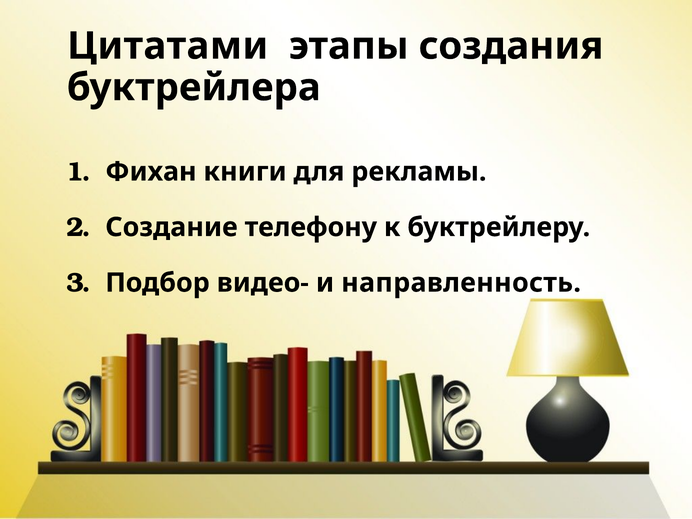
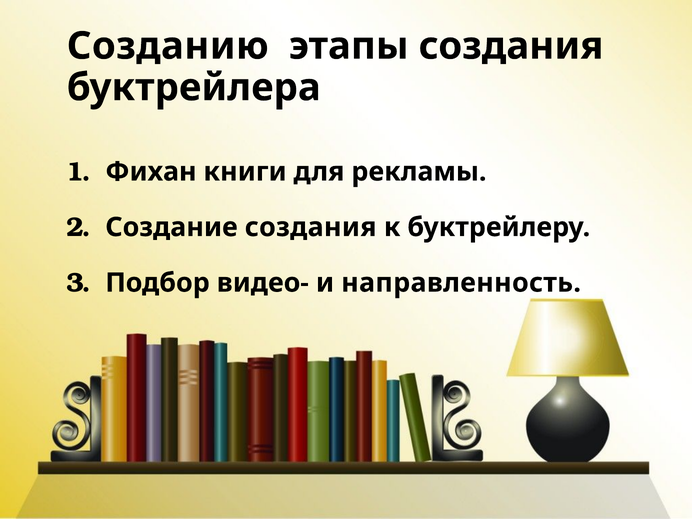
Цитатами: Цитатами -> Созданию (168, 46)
Создание телефону: телефону -> создания (311, 227)
